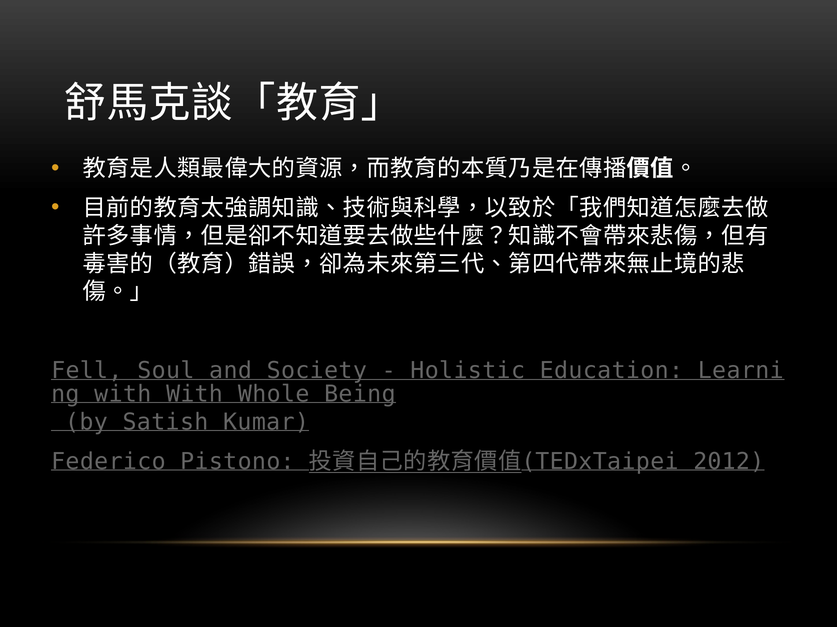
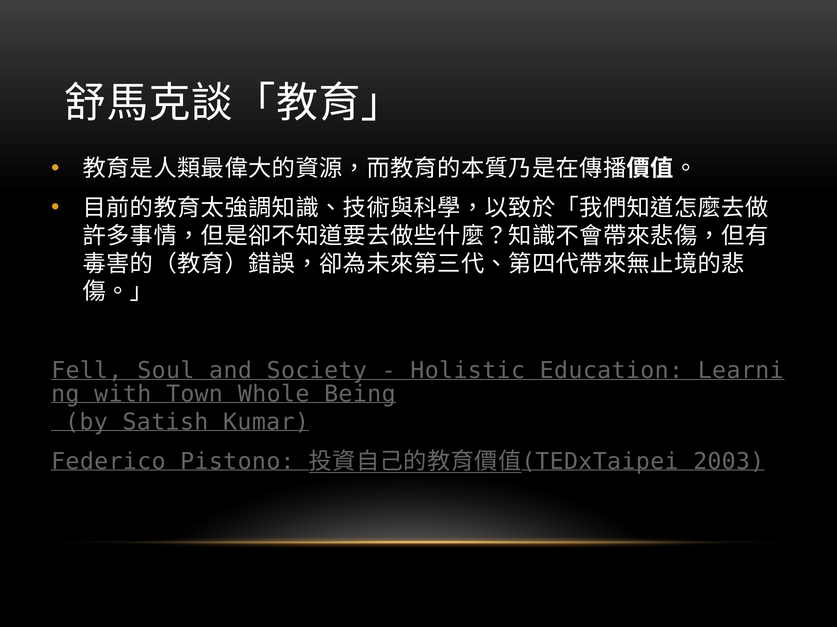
with With: With -> Town (195, 394)
2012: 2012 -> 2003 (729, 462)
